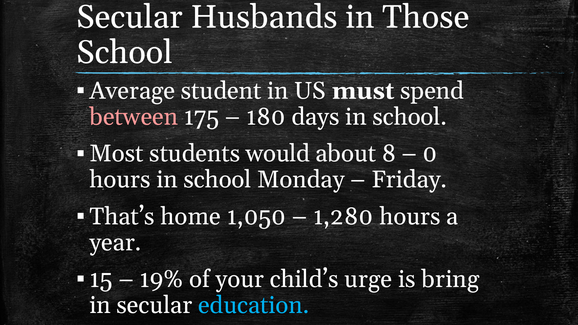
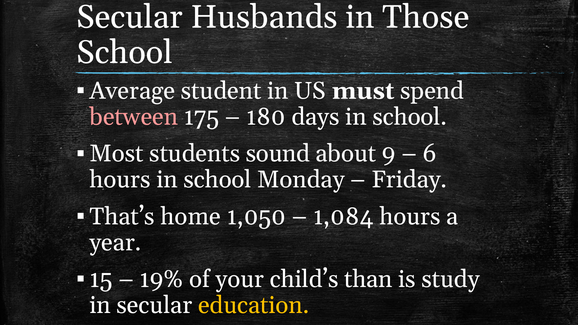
would: would -> sound (278, 154)
8: 8 -> 9 (389, 154)
0: 0 -> 6 (430, 154)
1,280: 1,280 -> 1,084 (343, 217)
urge: urge -> than (368, 279)
bring: bring -> study (451, 279)
education colour: light blue -> yellow (254, 305)
